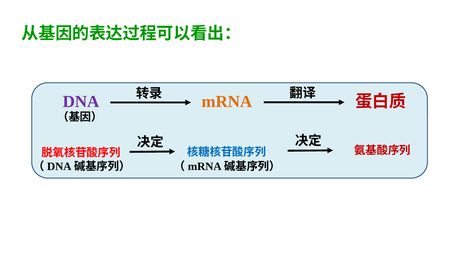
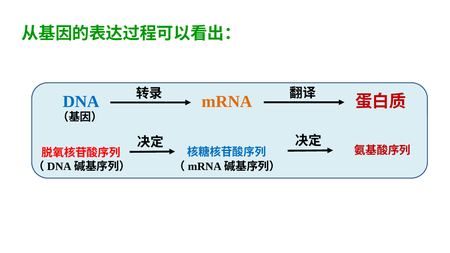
DNA colour: purple -> blue (81, 102)
